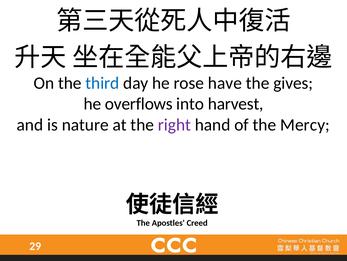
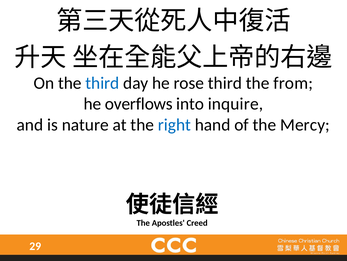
rose have: have -> third (225, 83)
gives: gives -> from (293, 83)
harvest: harvest -> inquire (235, 104)
right colour: purple -> blue (174, 124)
